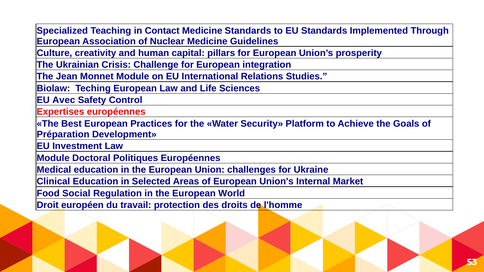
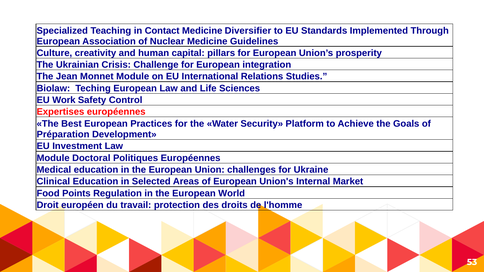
Medicine Standards: Standards -> Diversifier (248, 31)
Avec: Avec -> Work (64, 100)
Social: Social -> Points (76, 193)
